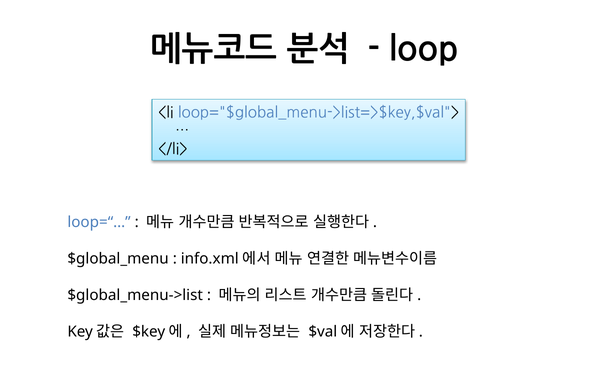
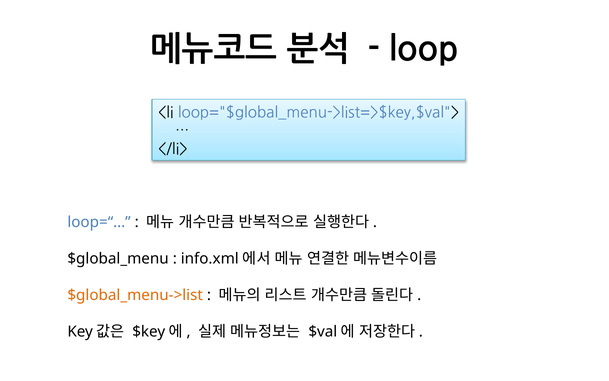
$global_menu->list colour: black -> orange (135, 295)
